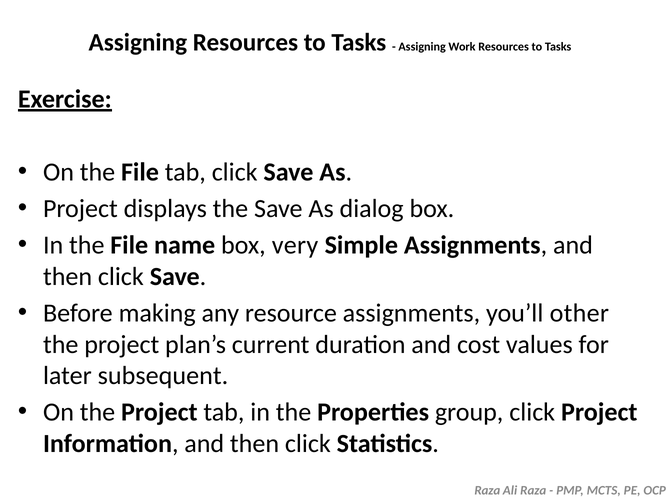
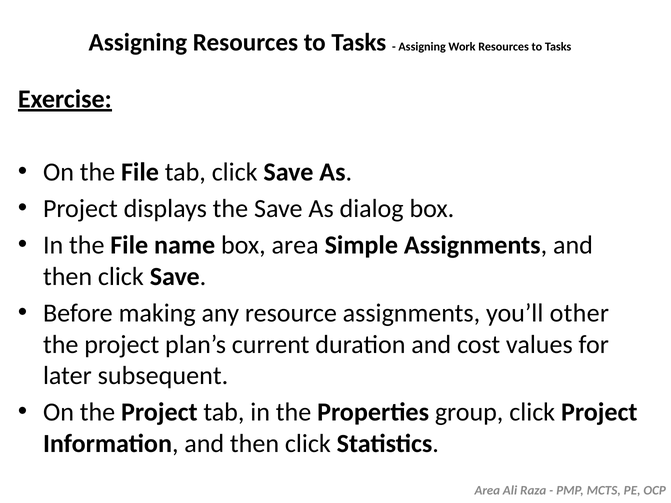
box very: very -> area (295, 245)
Raza: Raza -> Area (487, 491)
